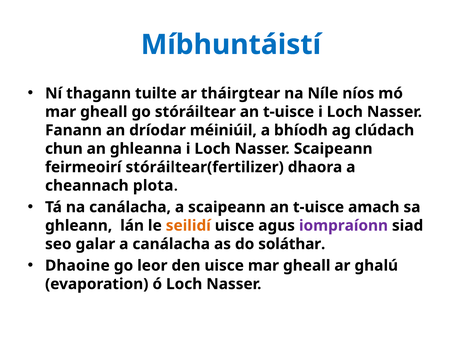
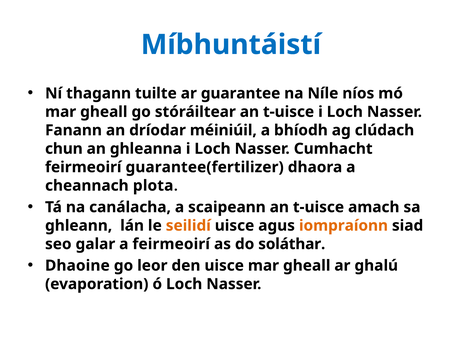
tháirgtear: tháirgtear -> guarantee (241, 93)
Nasser Scaipeann: Scaipeann -> Cumhacht (333, 149)
stóráiltear(fertilizer: stóráiltear(fertilizer -> guarantee(fertilizer (205, 167)
iompraíonn colour: purple -> orange (343, 226)
a canálacha: canálacha -> feirmeoirí (171, 244)
